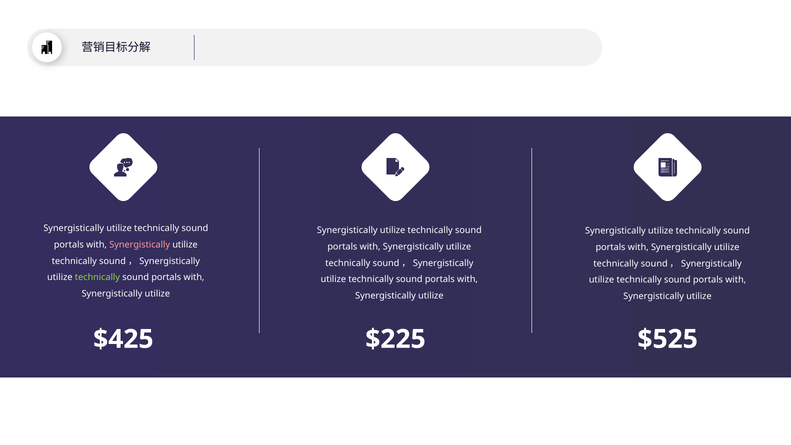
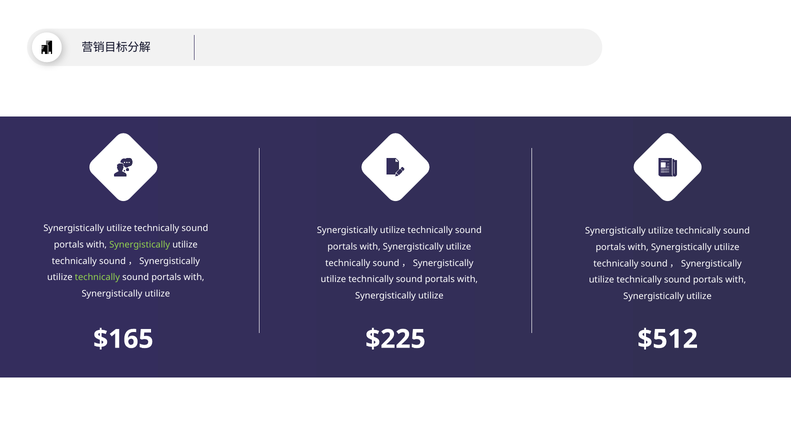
Synergistically colour: pink -> light green (140, 245)
$425: $425 -> $165 (123, 339)
$525: $525 -> $512 (668, 339)
